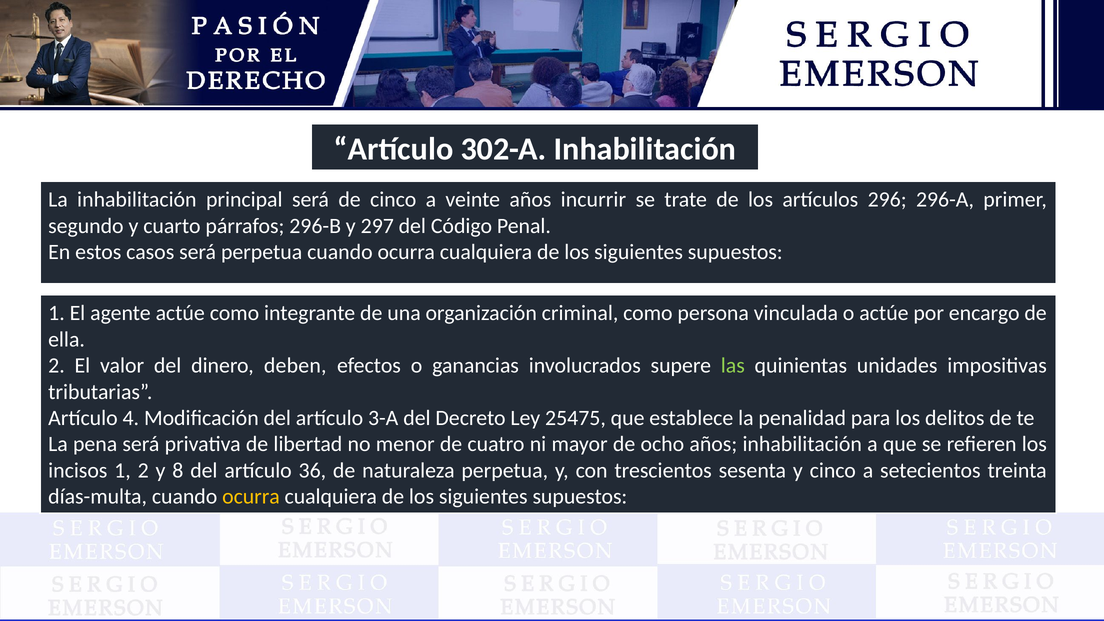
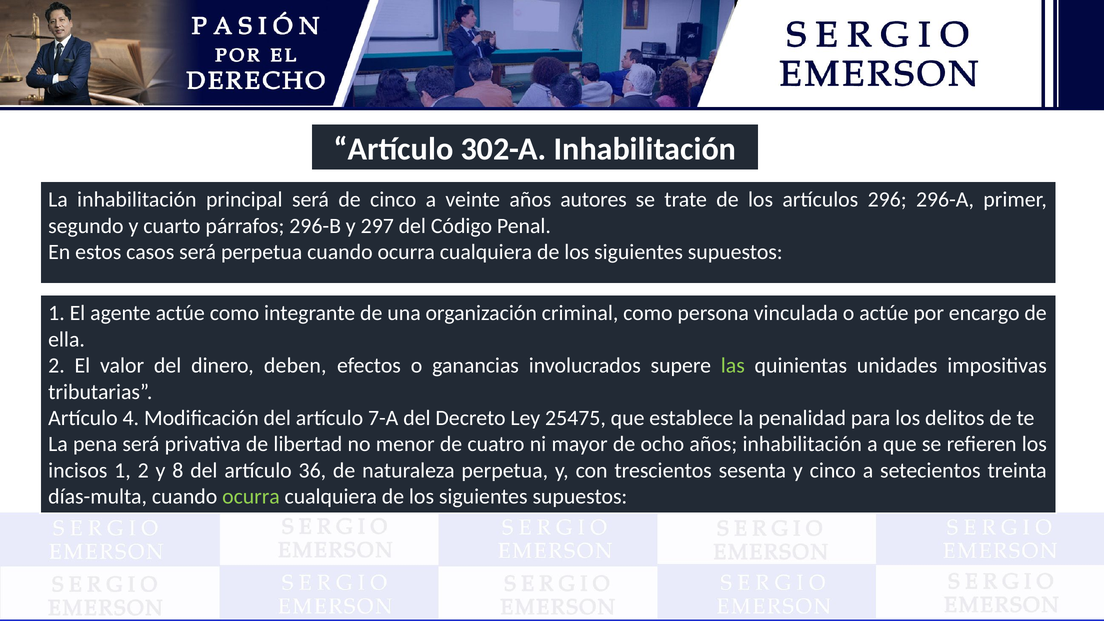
incurrir: incurrir -> autores (594, 200)
3-A: 3-A -> 7-A (383, 418)
ocurra colour: yellow -> light green (251, 497)
